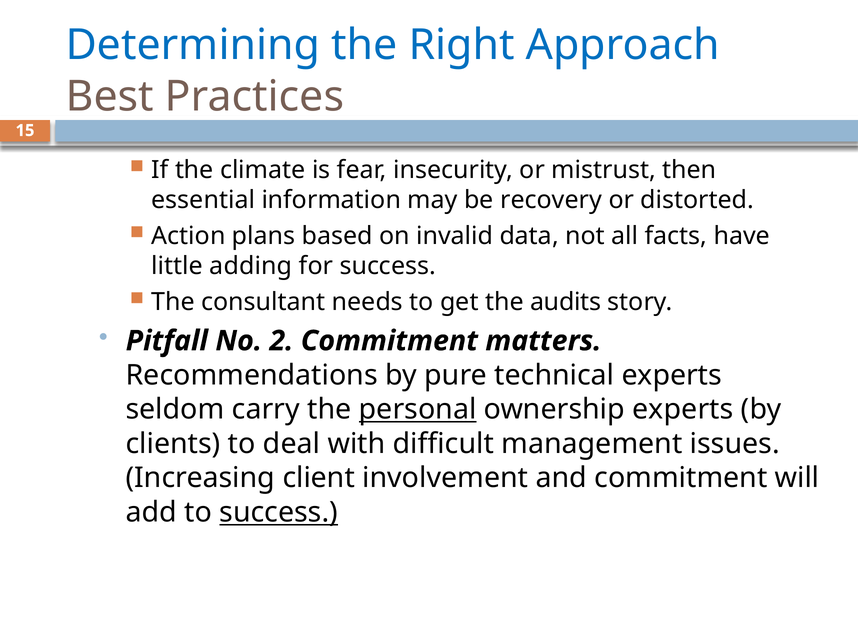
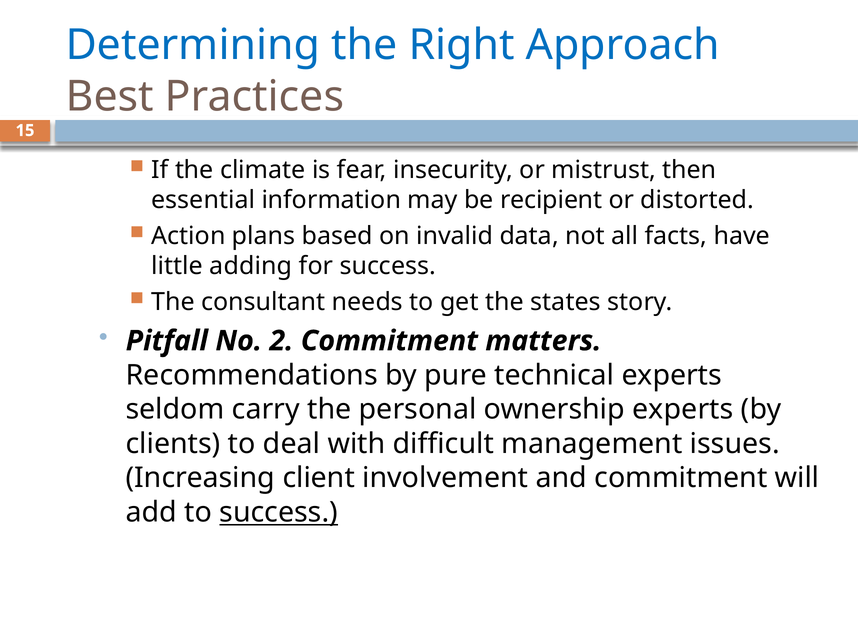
recovery: recovery -> recipient (551, 200)
audits: audits -> states (565, 302)
personal underline: present -> none (418, 410)
